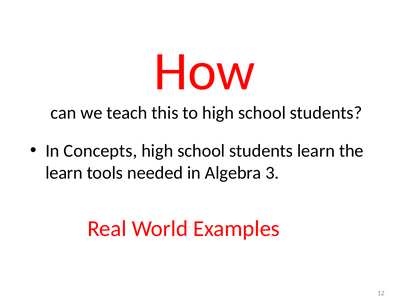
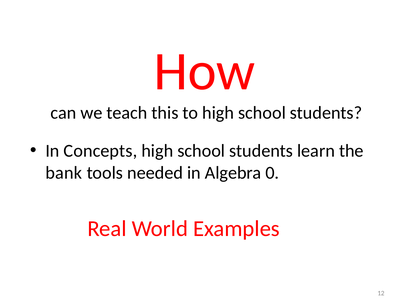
learn: learn -> bank (64, 173)
3: 3 -> 0 (272, 173)
